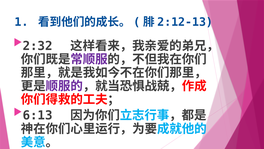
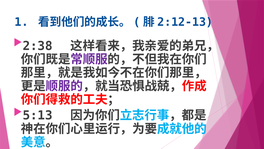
2:32: 2:32 -> 2:38 (38, 46)
6:13: 6:13 -> 5:13 (38, 115)
